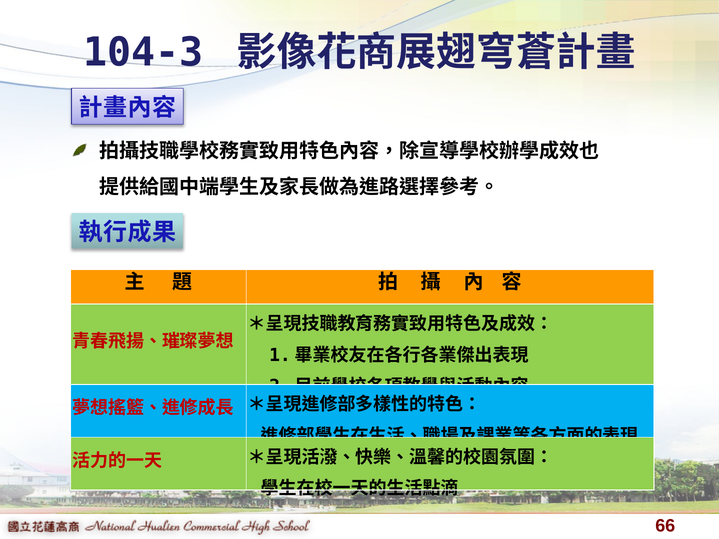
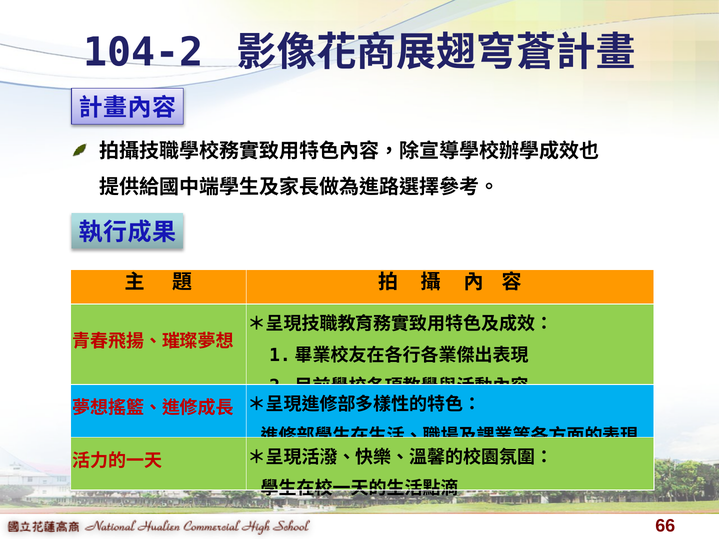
104-3: 104-3 -> 104-2 (143, 52)
